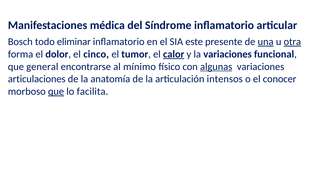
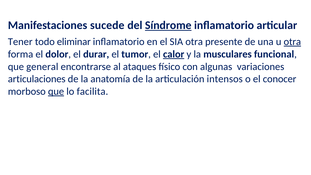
médica: médica -> sucede (107, 25)
Síndrome underline: none -> present (168, 25)
Bosch: Bosch -> Tener (20, 42)
SIA este: este -> otra (194, 42)
una underline: present -> none (266, 42)
cinco: cinco -> durar (96, 54)
la variaciones: variaciones -> musculares (228, 54)
mínimo: mínimo -> ataques (140, 67)
algunas underline: present -> none (216, 67)
